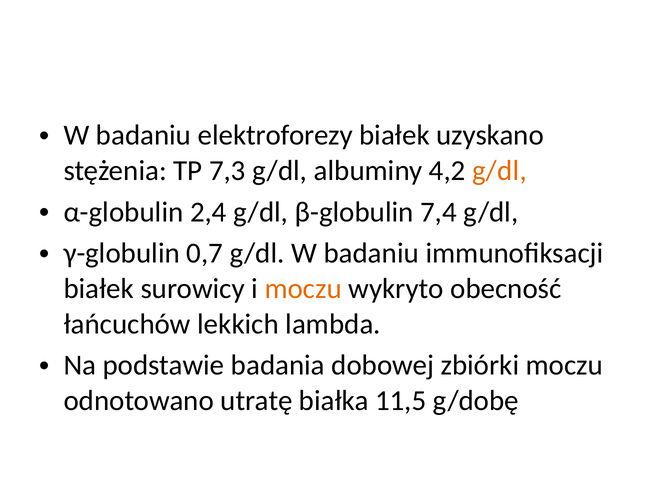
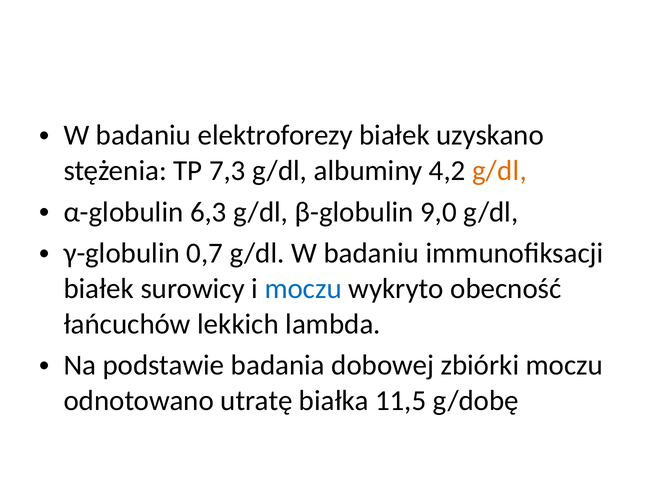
2,4: 2,4 -> 6,3 (208, 212)
7,4: 7,4 -> 9,0 (438, 212)
moczu colour: orange -> blue (303, 289)
